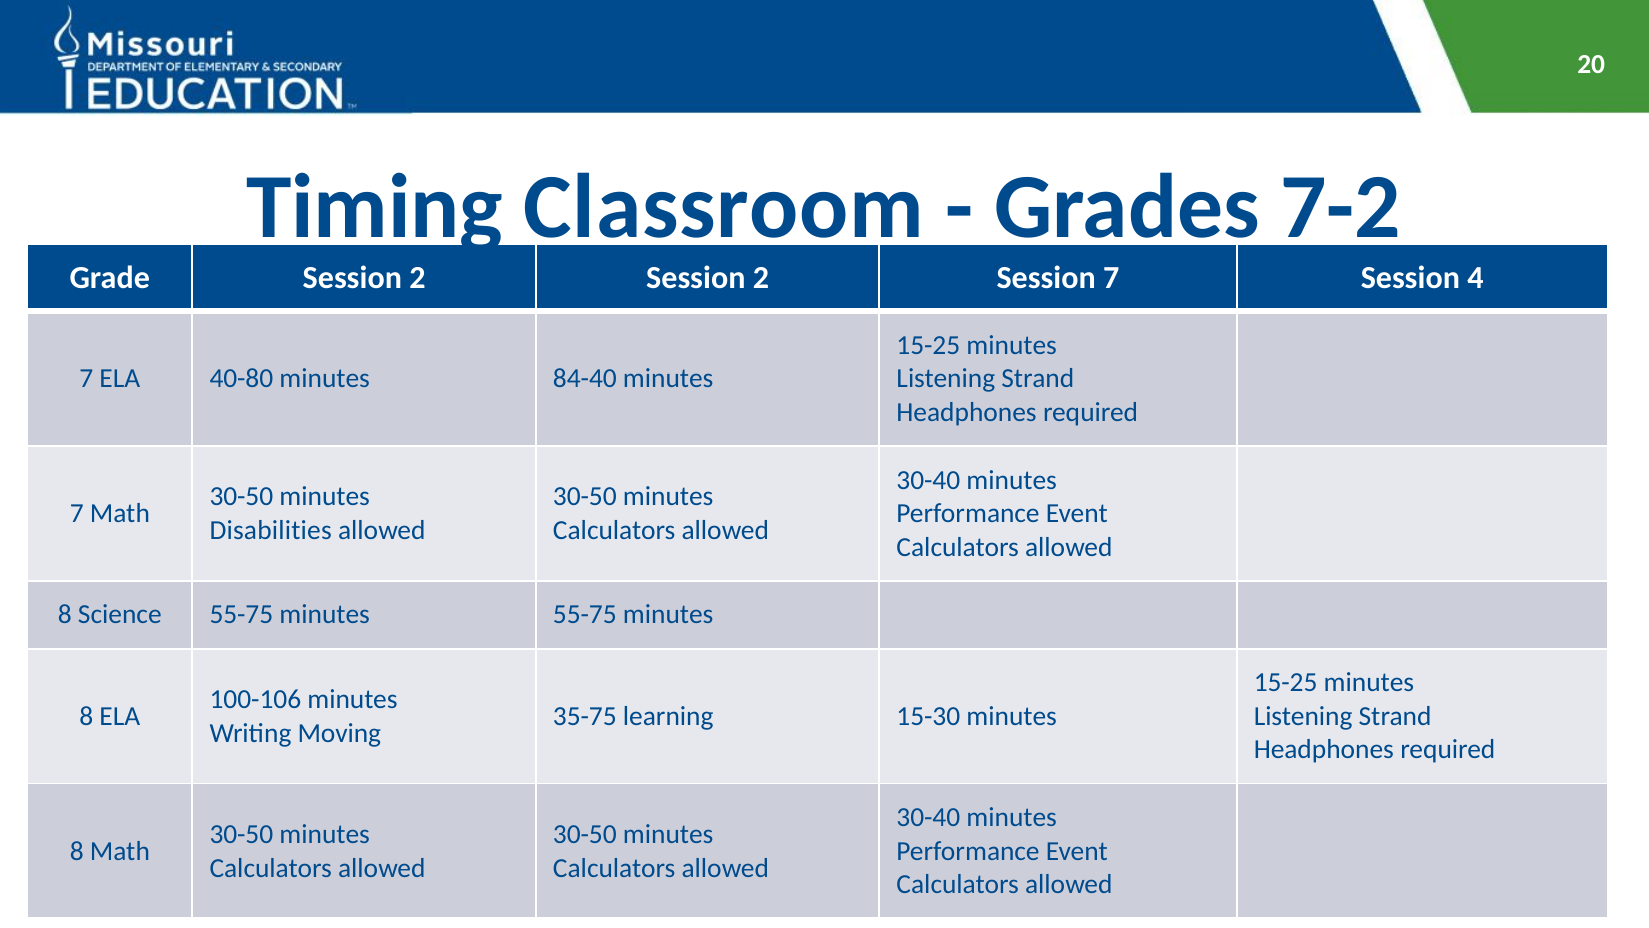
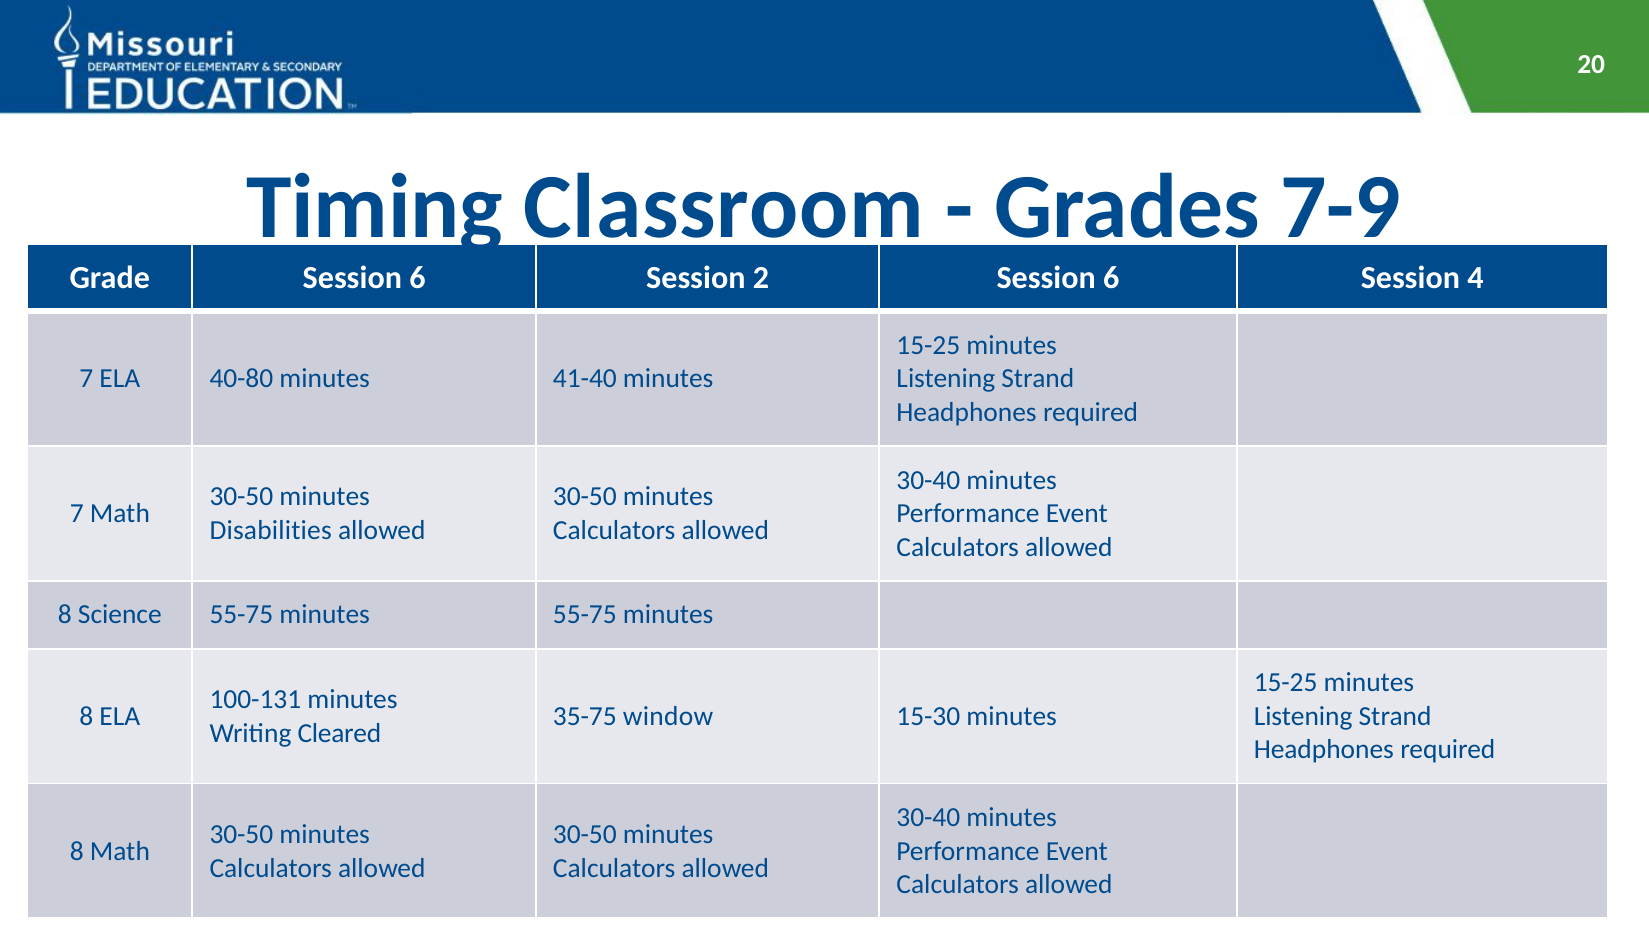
7-2: 7-2 -> 7-9 (1341, 207)
Grade Session 2: 2 -> 6 (417, 278)
2 Session 7: 7 -> 6 (1111, 278)
84-40: 84-40 -> 41-40 (585, 378)
100-106: 100-106 -> 100-131 (255, 699)
learning: learning -> window (668, 716)
Moving: Moving -> Cleared (339, 733)
